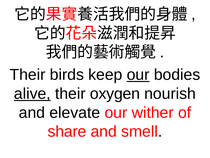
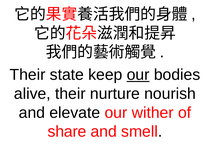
birds: birds -> state (67, 74)
alive underline: present -> none (32, 93)
oxygen: oxygen -> nurture (115, 93)
